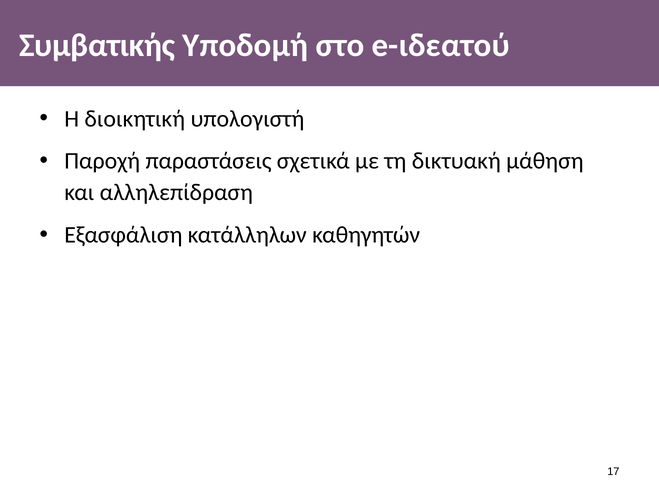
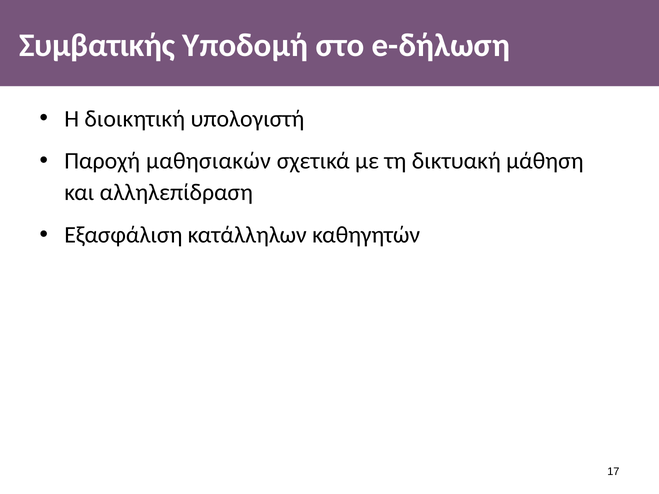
e-ιδεατού: e-ιδεατού -> e-δήλωση (441, 45)
παραστάσεις: παραστάσεις -> μαθησιακών (208, 161)
